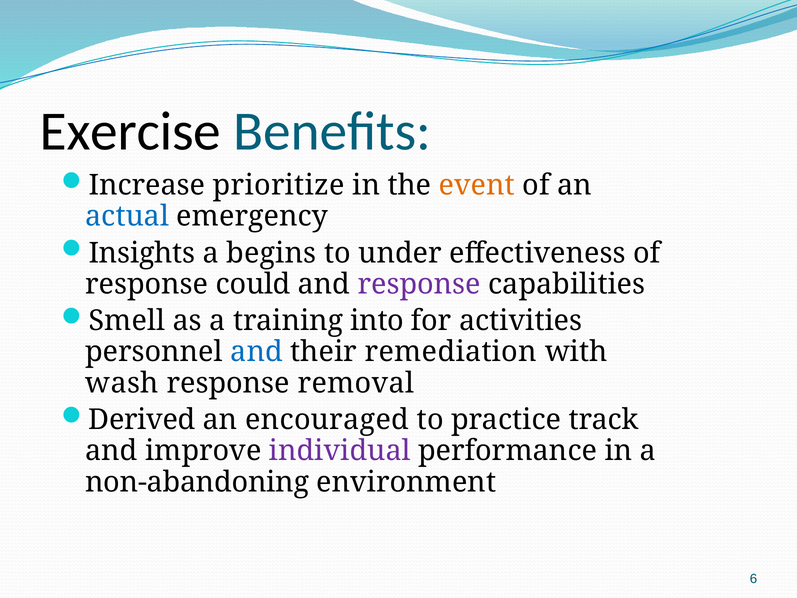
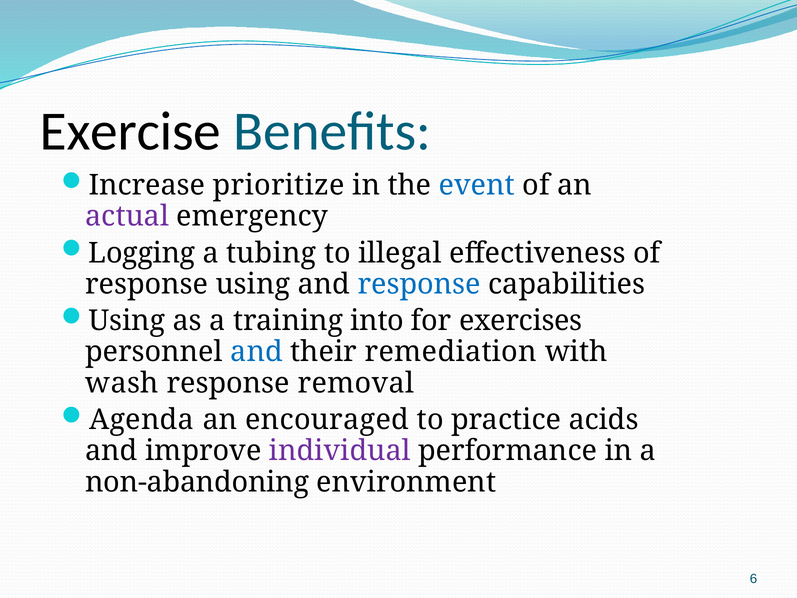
event colour: orange -> blue (477, 185)
actual colour: blue -> purple (127, 216)
Insights: Insights -> Logging (142, 253)
begins: begins -> tubing (271, 253)
under: under -> illegal (400, 253)
response could: could -> using (253, 284)
response colour: purple -> blue (419, 284)
Smell: Smell -> Using (127, 321)
activities: activities -> exercises (521, 321)
Derived: Derived -> Agenda (142, 420)
track: track -> acids (604, 420)
